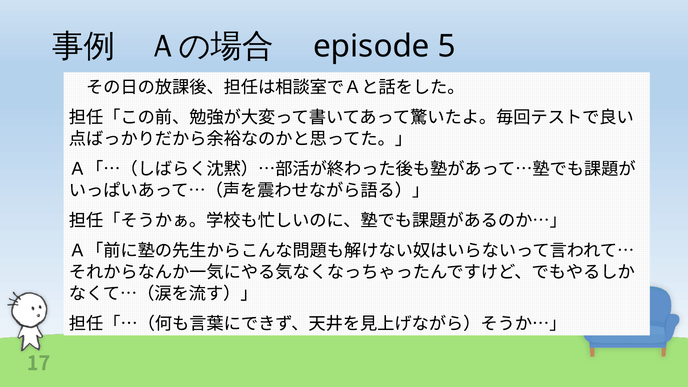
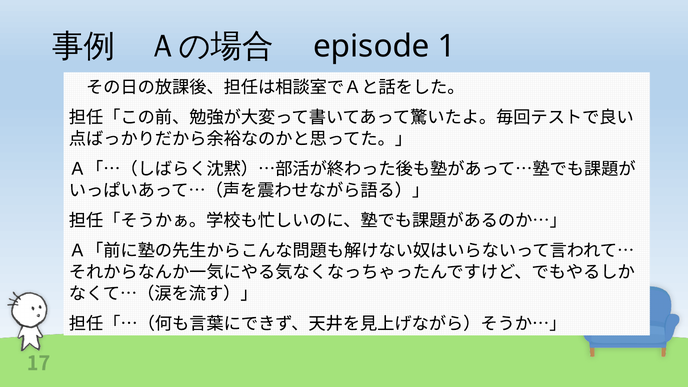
5: 5 -> 1 (447, 46)
